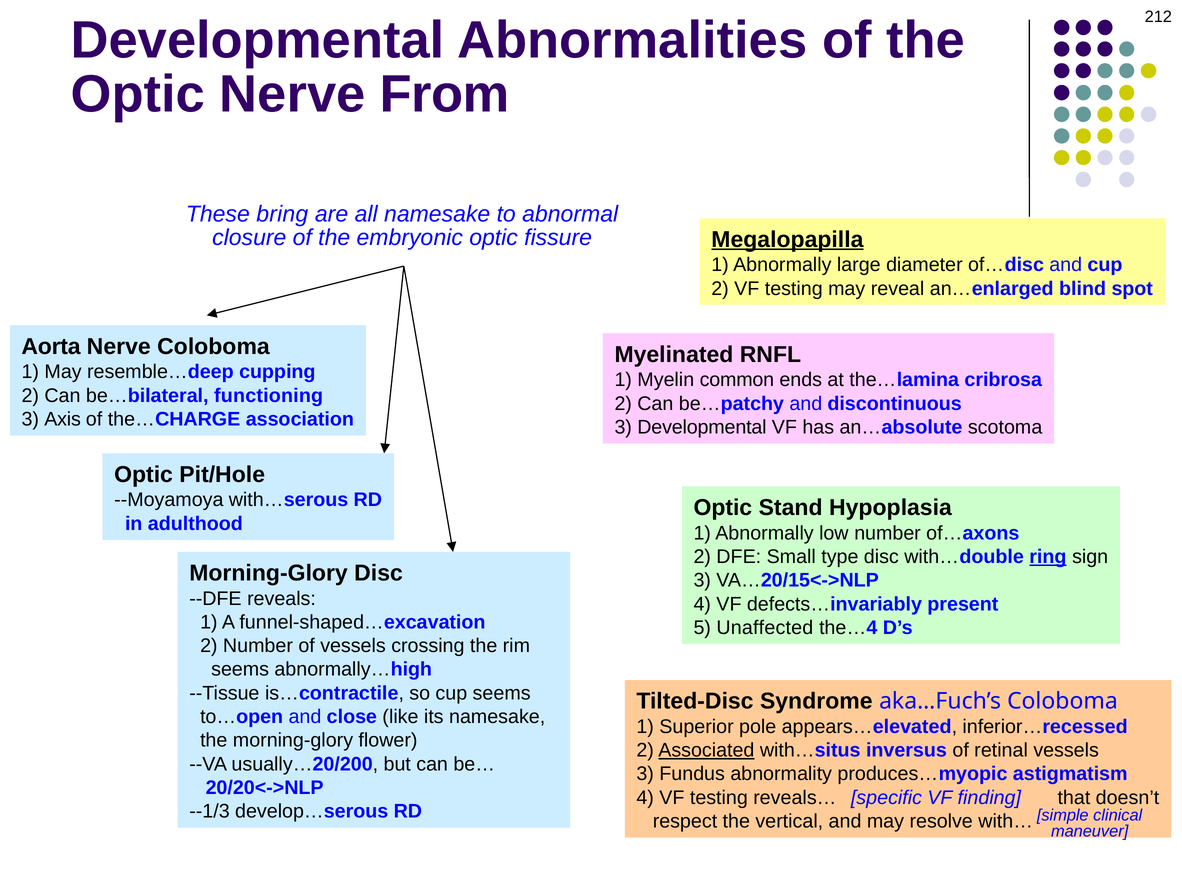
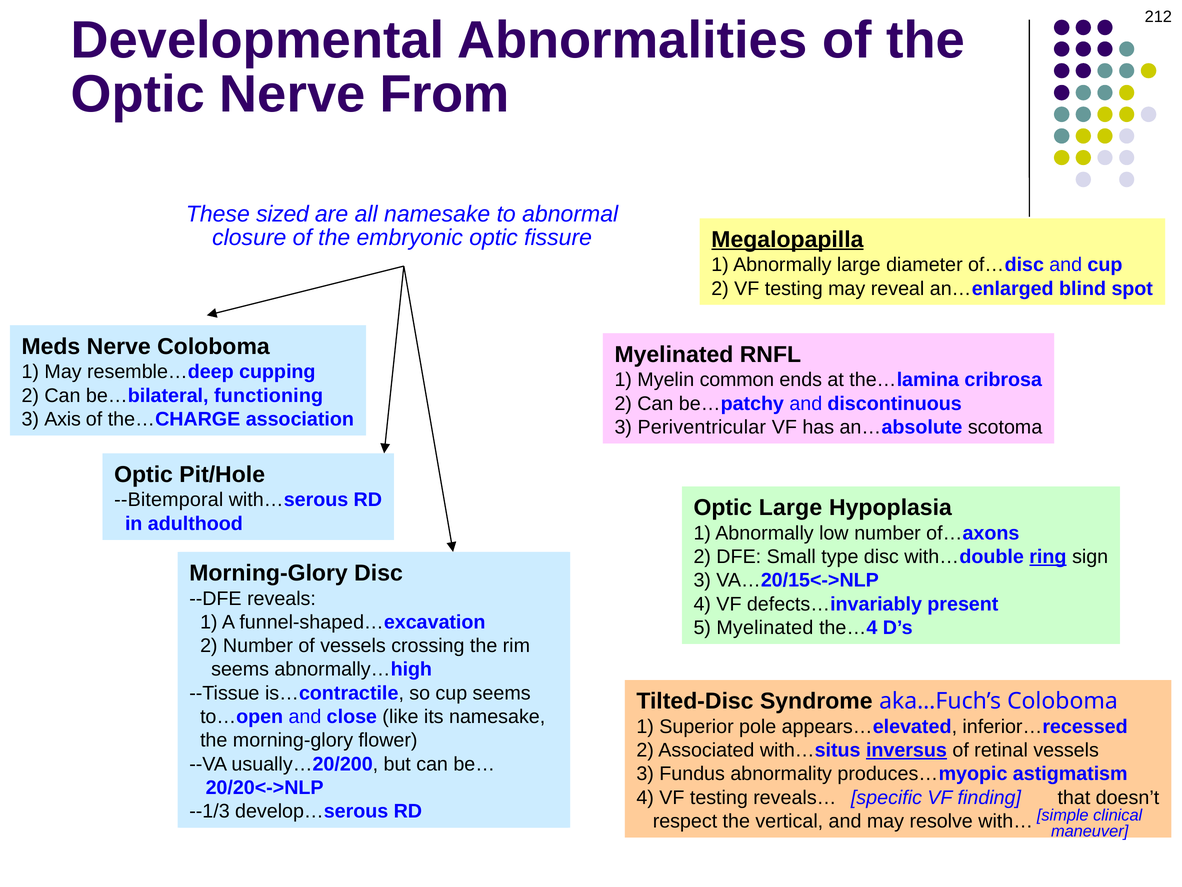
bring: bring -> sized (282, 214)
Aorta: Aorta -> Meds (51, 346)
3 Developmental: Developmental -> Periventricular (702, 427)
--Moyamoya: --Moyamoya -> --Bitemporal (169, 500)
Optic Stand: Stand -> Large (791, 507)
5 Unaffected: Unaffected -> Myelinated (765, 627)
Associated underline: present -> none (706, 750)
inversus underline: none -> present (906, 750)
